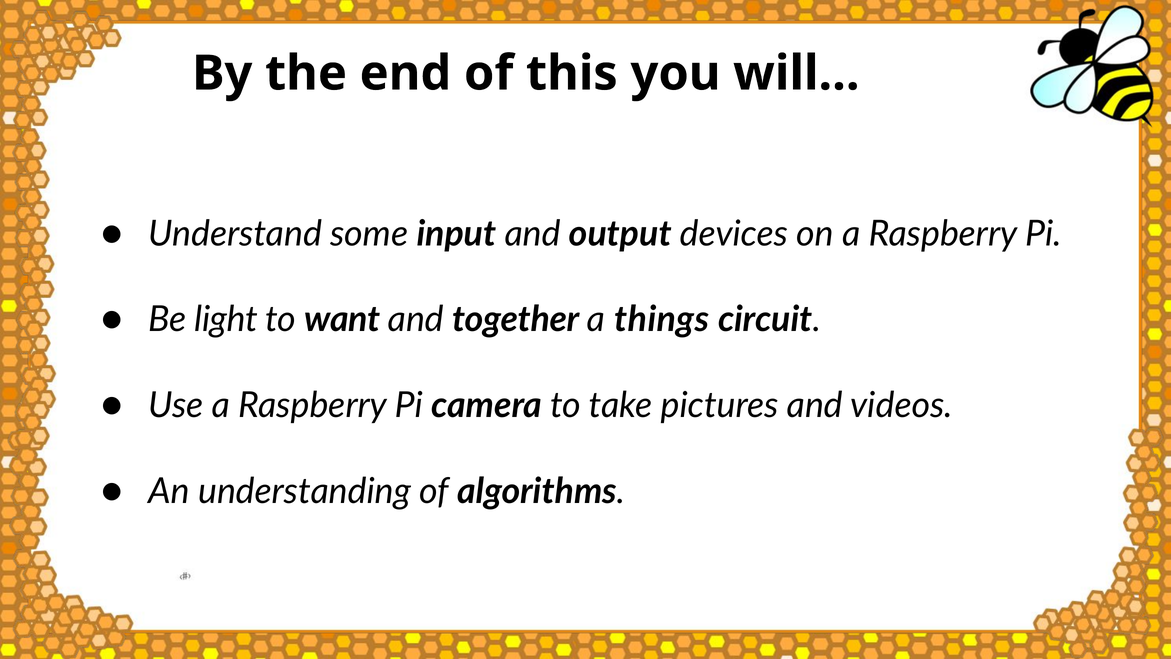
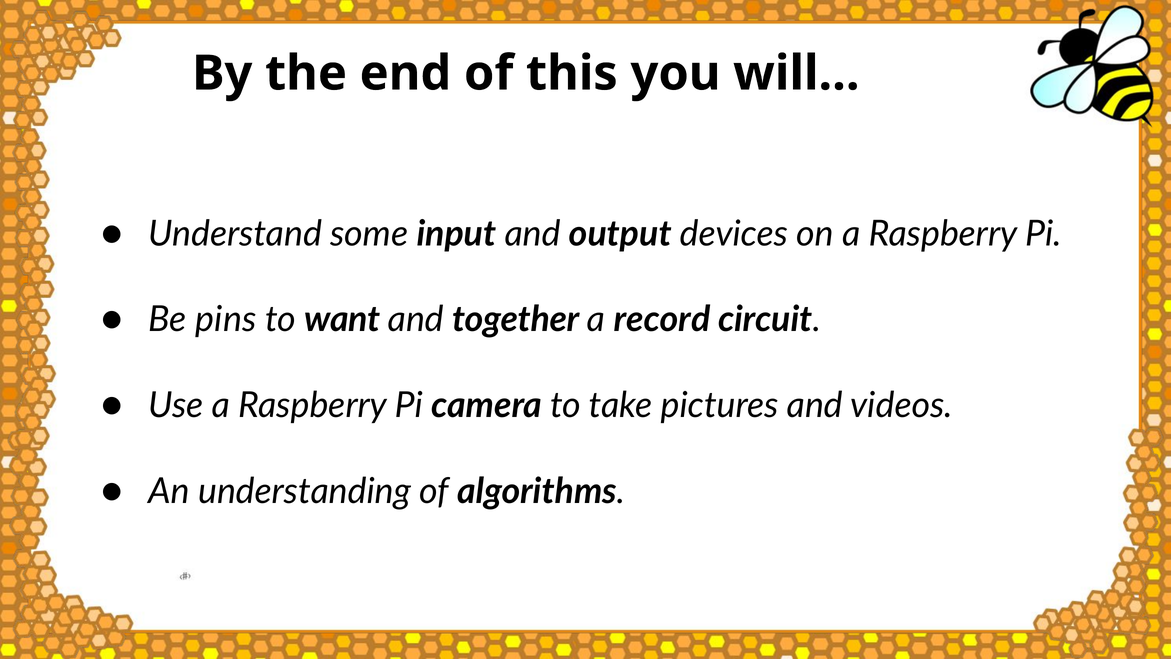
light: light -> pins (226, 319)
things: things -> record (662, 319)
